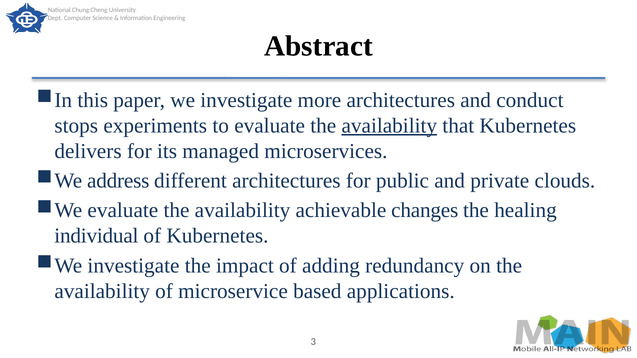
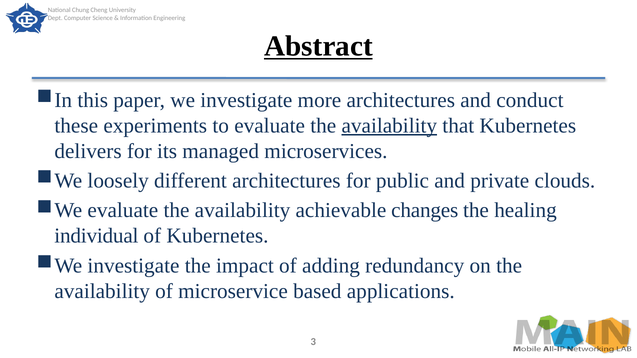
Abstract underline: none -> present (318, 46)
stops: stops -> these (76, 126)
address: address -> loosely (118, 181)
